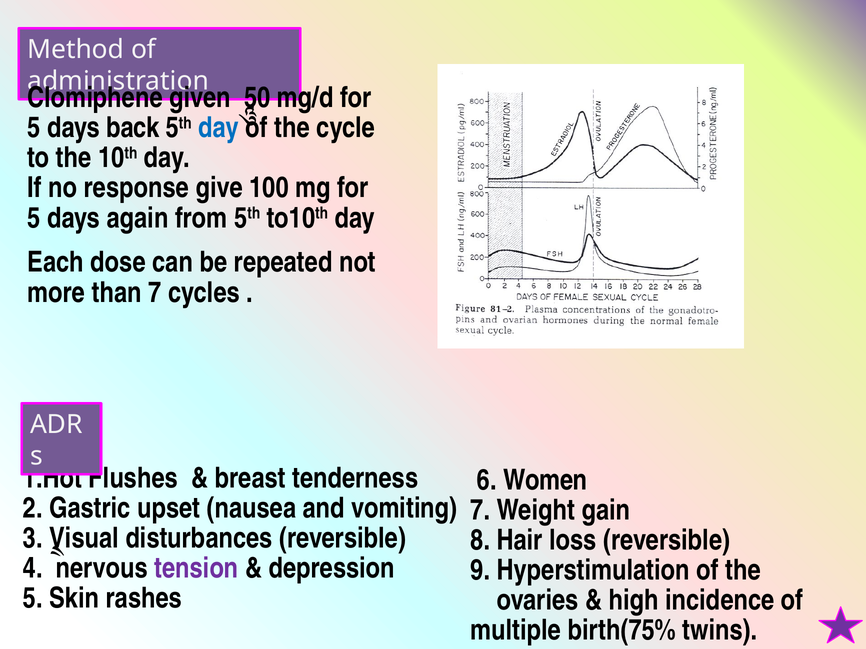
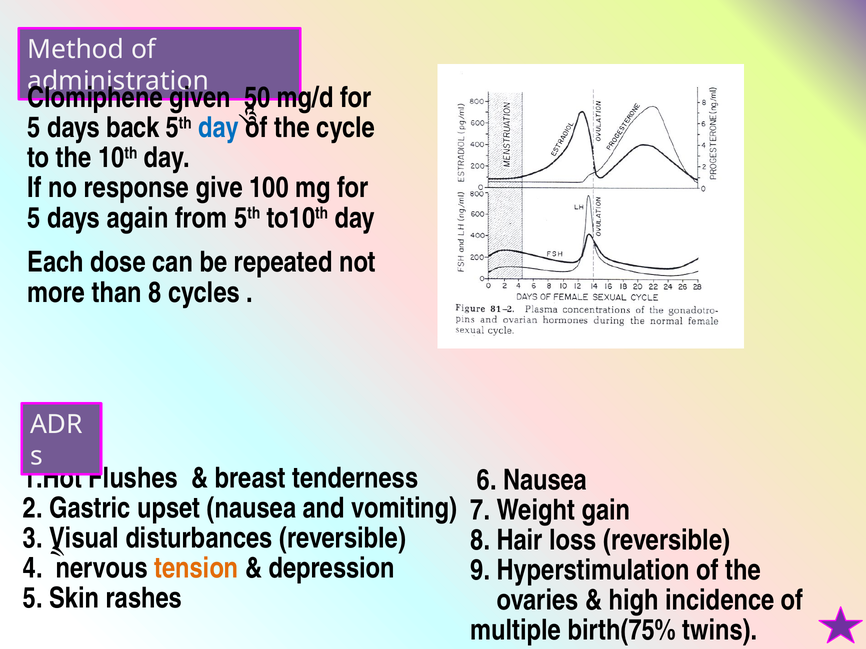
than 7: 7 -> 8 (155, 293)
6 Women: Women -> Nausea (545, 481)
tension colour: purple -> orange (196, 569)
